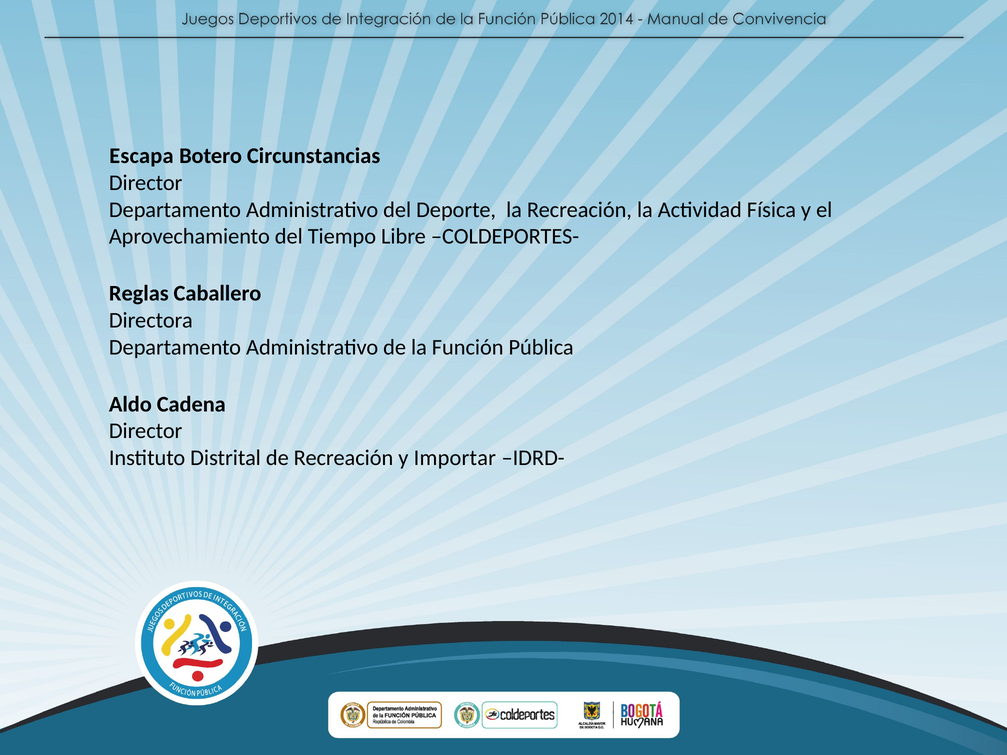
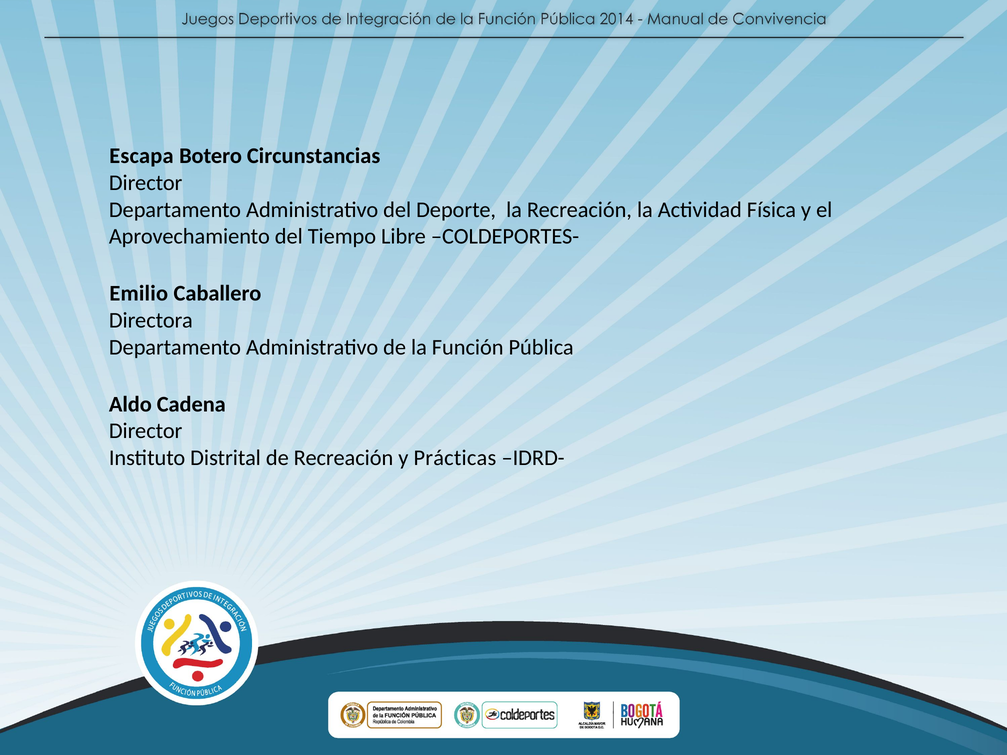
Reglas: Reglas -> Emilio (139, 294)
Importar: Importar -> Prácticas (455, 458)
